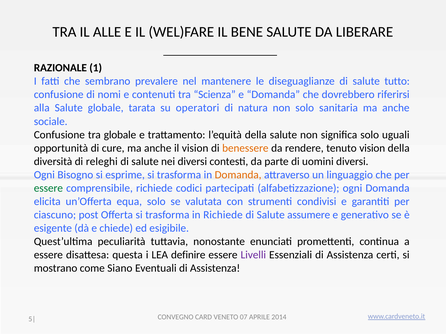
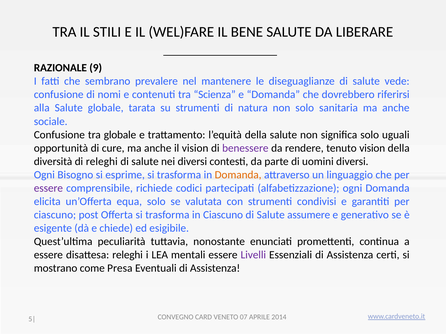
ALLE: ALLE -> STILI (107, 32)
1: 1 -> 9 (96, 68)
tutto: tutto -> vede (397, 81)
su operatori: operatori -> strumenti (198, 108)
benessere colour: orange -> purple (245, 148)
essere colour: green -> purple (48, 188)
in Richiede: Richiede -> Ciascuno (223, 215)
disattesa questa: questa -> releghi (128, 255)
definire: definire -> mentali (188, 255)
Siano: Siano -> Presa (120, 269)
